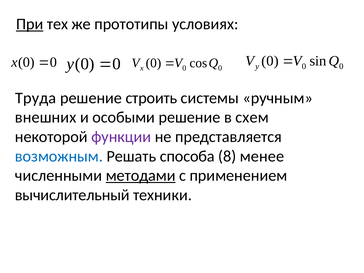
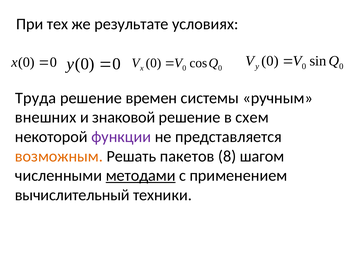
При underline: present -> none (30, 24)
прототипы: прототипы -> результате (131, 24)
строить: строить -> времен (151, 98)
особыми: особыми -> знаковой (124, 117)
возможным colour: blue -> orange (59, 156)
способа: способа -> пакетов (187, 156)
менее: менее -> шагом (262, 156)
